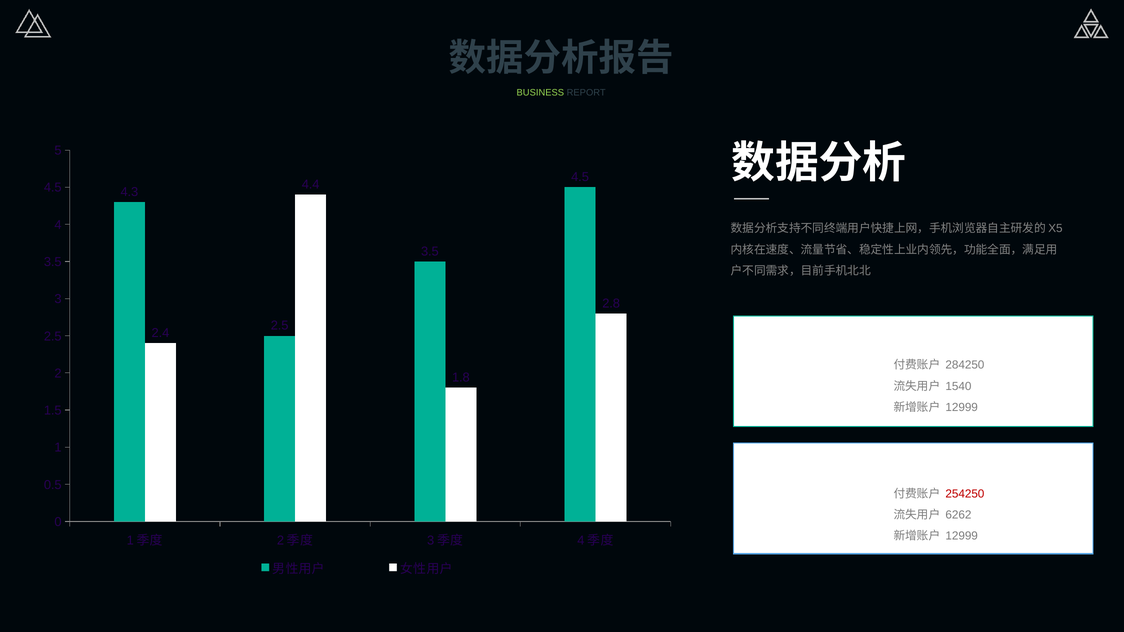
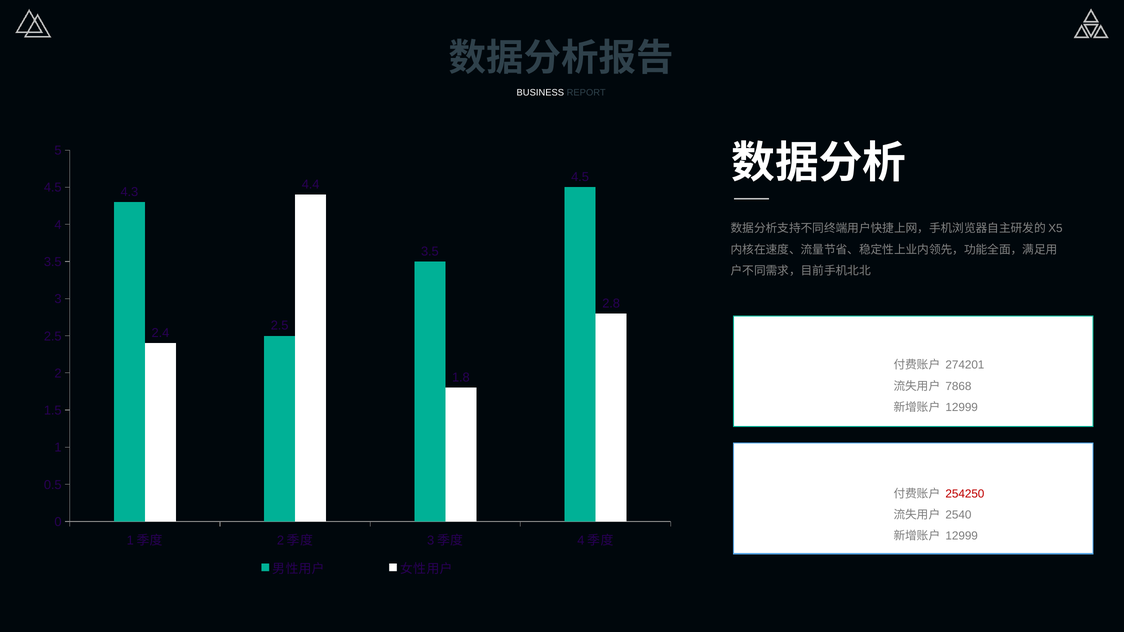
BUSINESS colour: light green -> white (540, 93)
284250: 284250 -> 274201 (965, 365)
1540: 1540 -> 7868 (958, 386)
6262: 6262 -> 2540 (958, 515)
